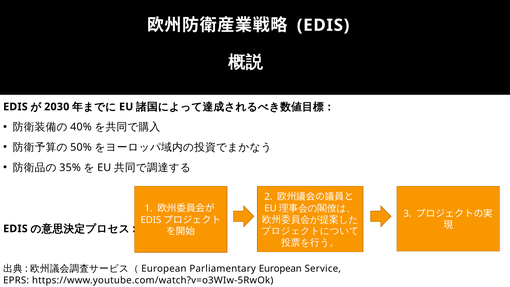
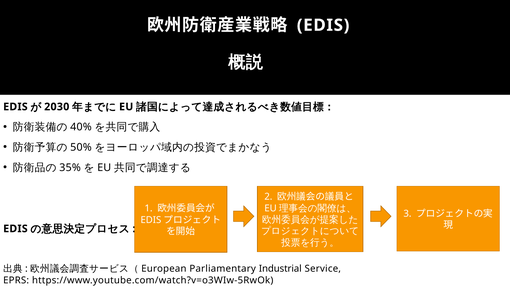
Parliamentary European: European -> Industrial (280, 269)
